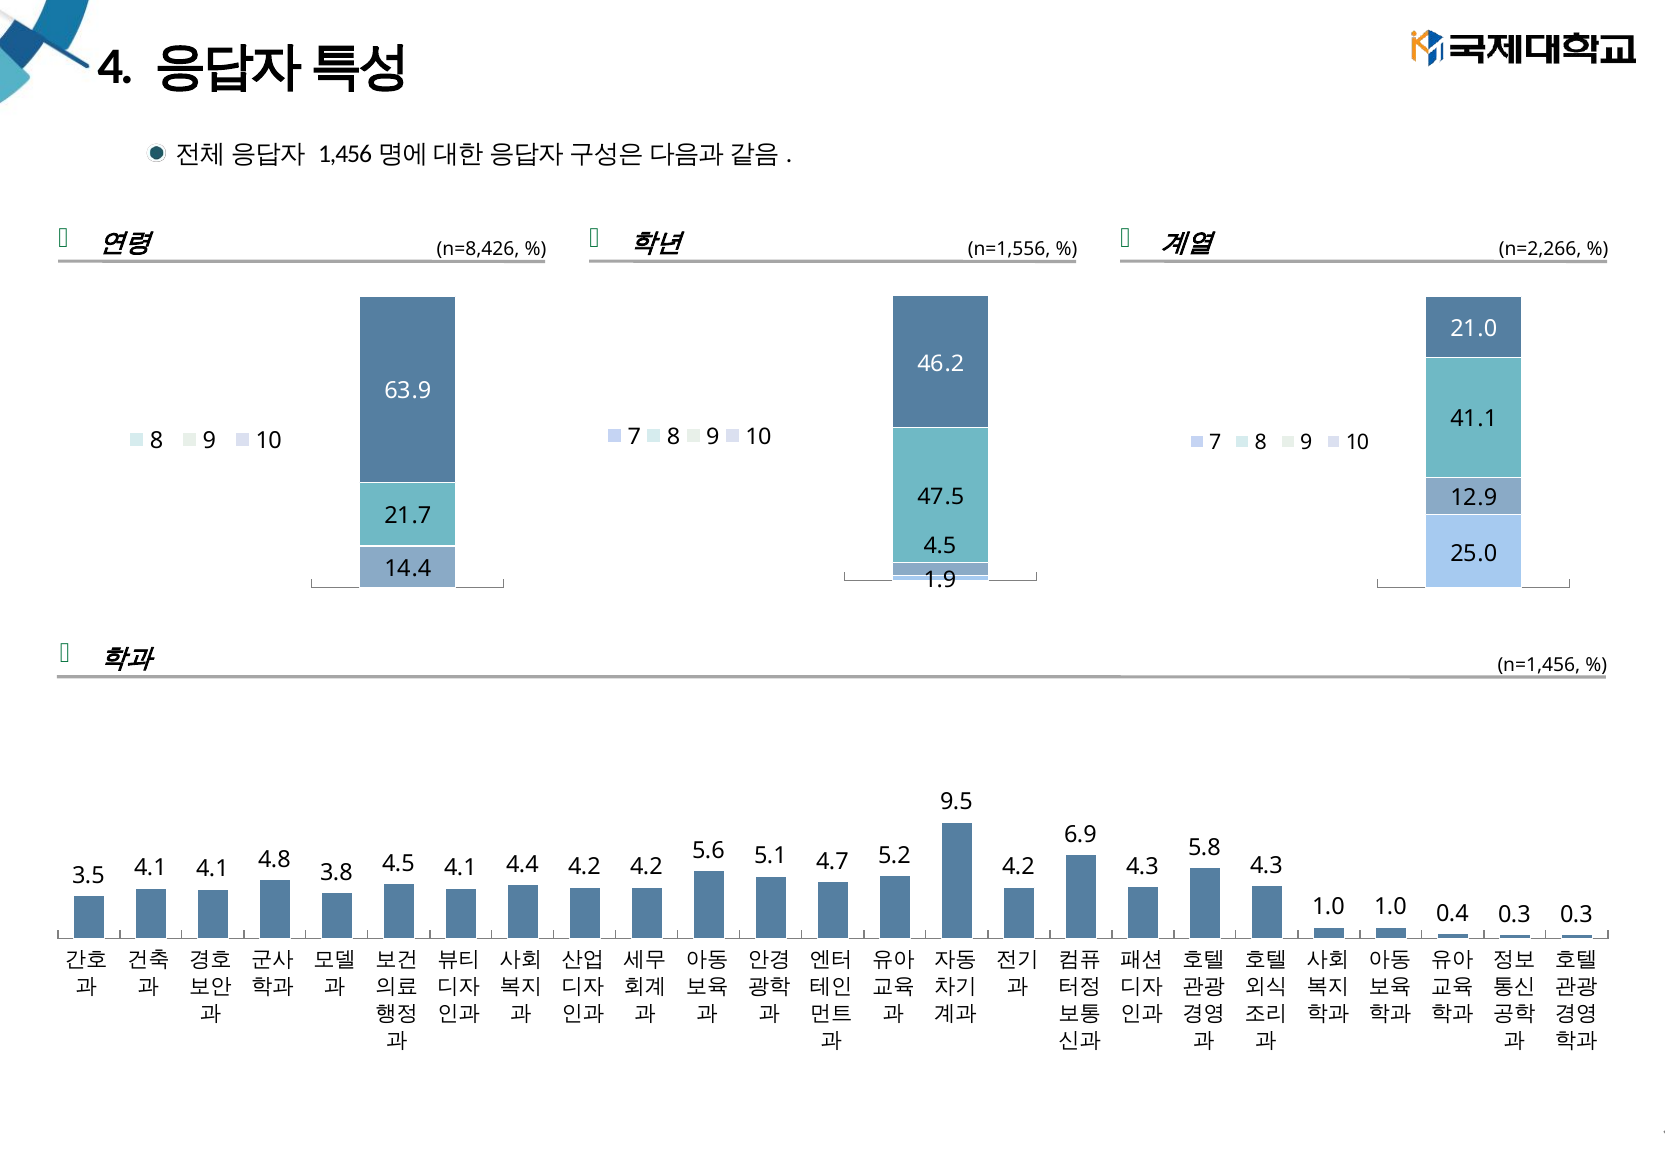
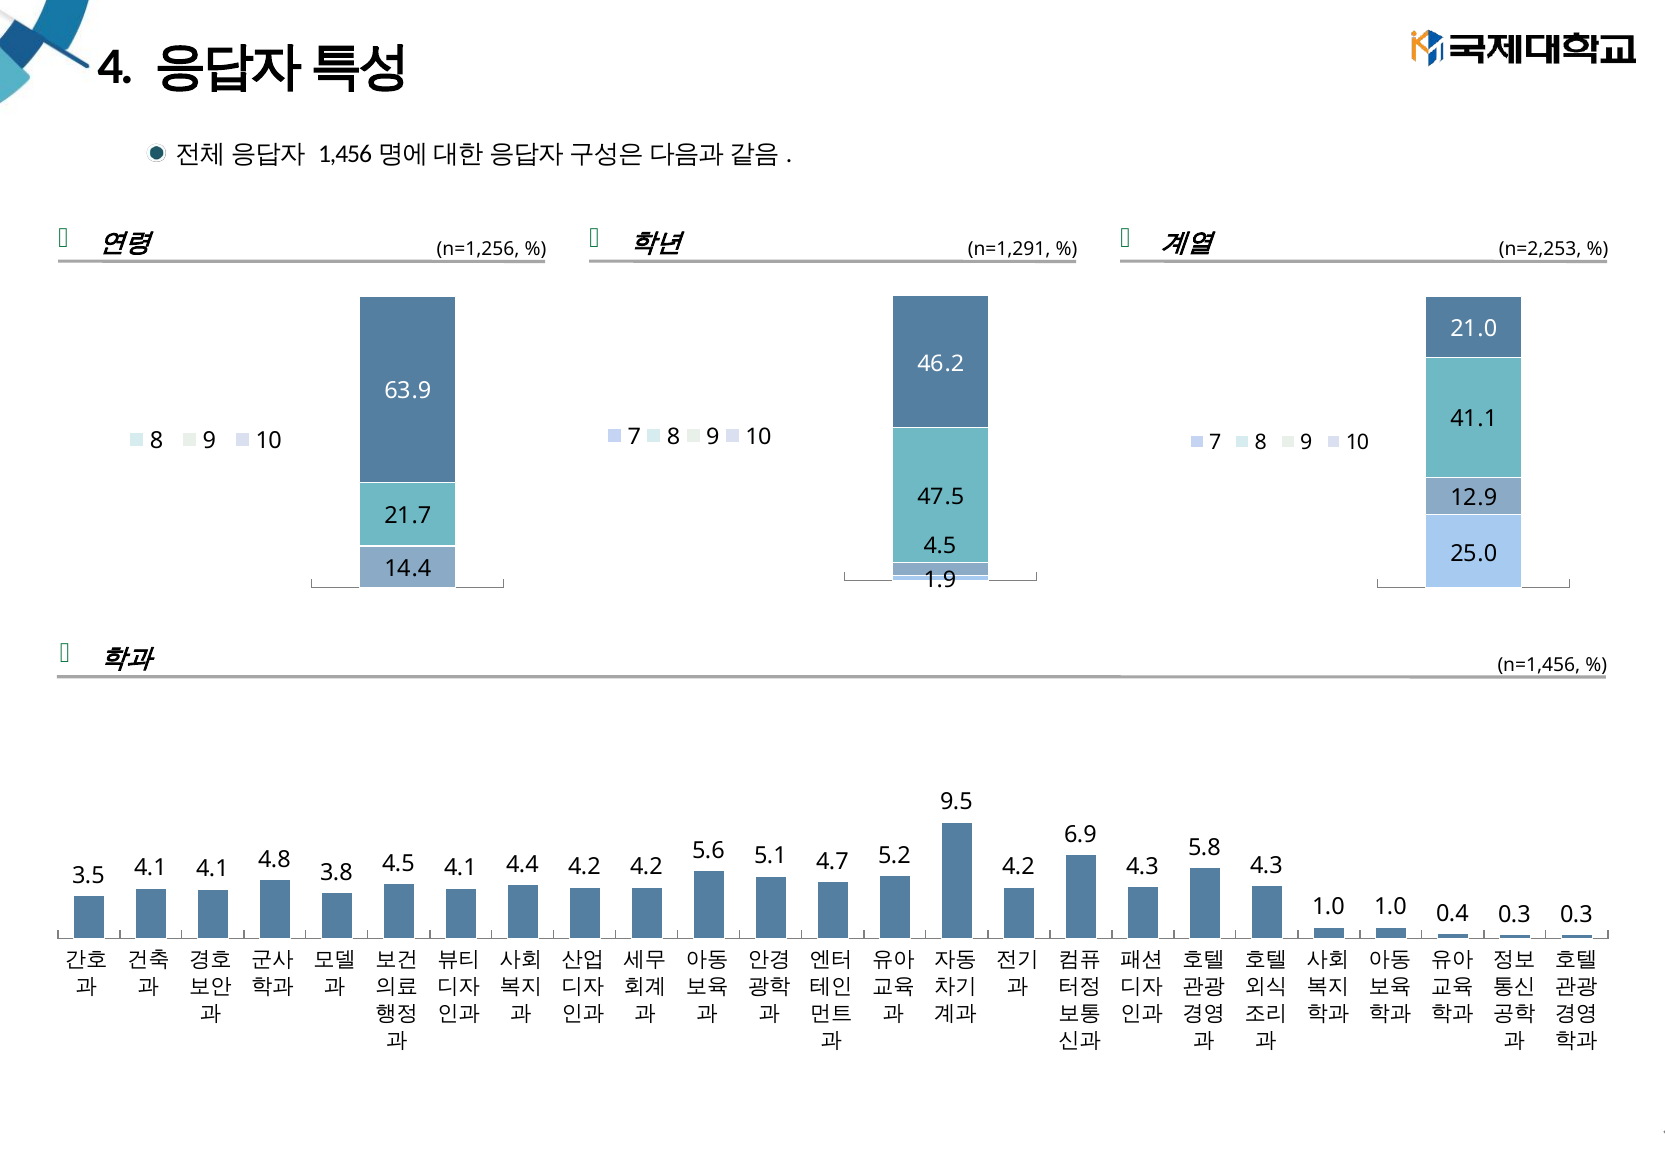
n=1,556: n=1,556 -> n=1,291 (1009, 250)
n=2,266: n=2,266 -> n=2,253 (1540, 250)
n=8,426: n=8,426 -> n=1,256 (478, 250)
